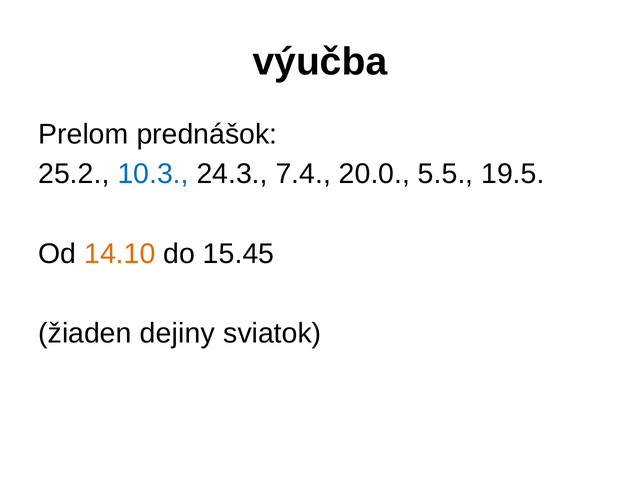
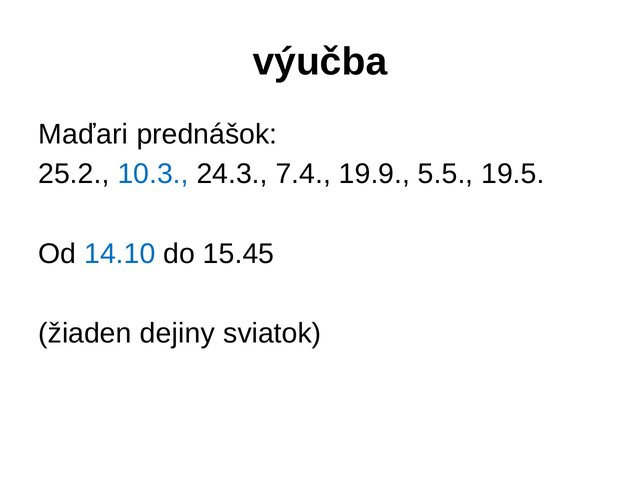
Prelom: Prelom -> Maďari (83, 134)
20.0: 20.0 -> 19.9 (374, 174)
14.10 colour: orange -> blue (120, 254)
